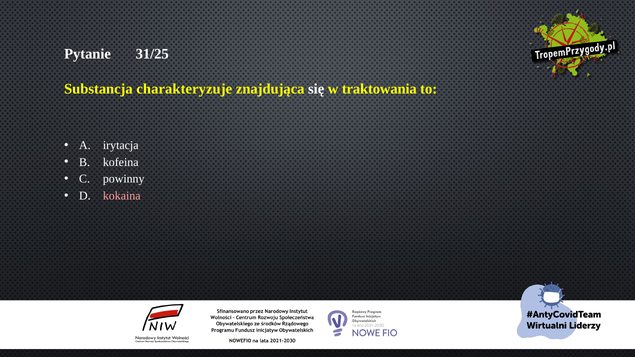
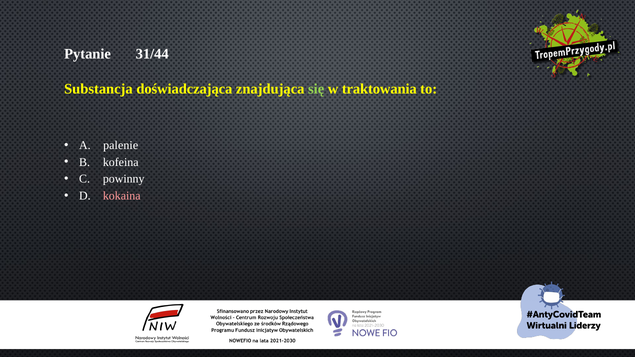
31/25: 31/25 -> 31/44 (152, 54)
charakteryzuje: charakteryzuje -> doświadczająca (184, 89)
się colour: white -> light green (316, 89)
irytacja: irytacja -> palenie (121, 145)
